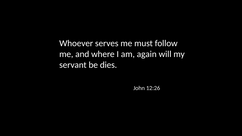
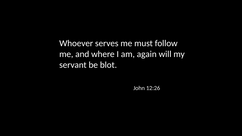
dies: dies -> blot (108, 65)
